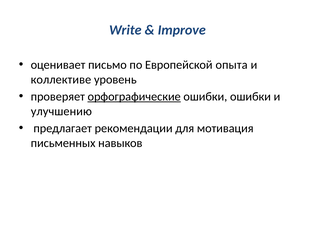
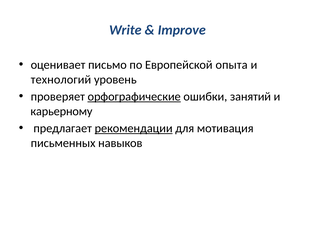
коллективе: коллективе -> технологий (61, 80)
ошибки ошибки: ошибки -> занятий (251, 97)
улучшению: улучшению -> карьерному (61, 111)
рекомендации underline: none -> present (134, 128)
